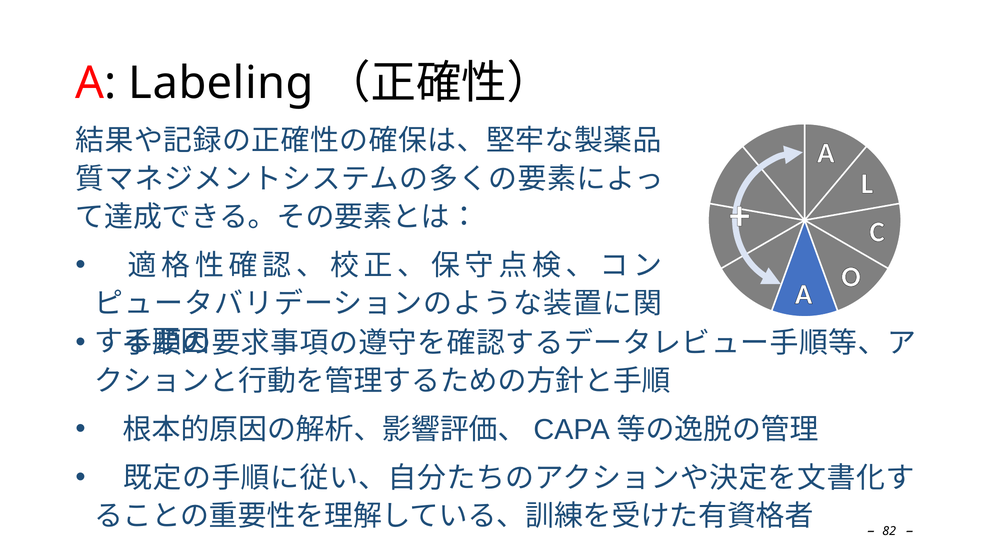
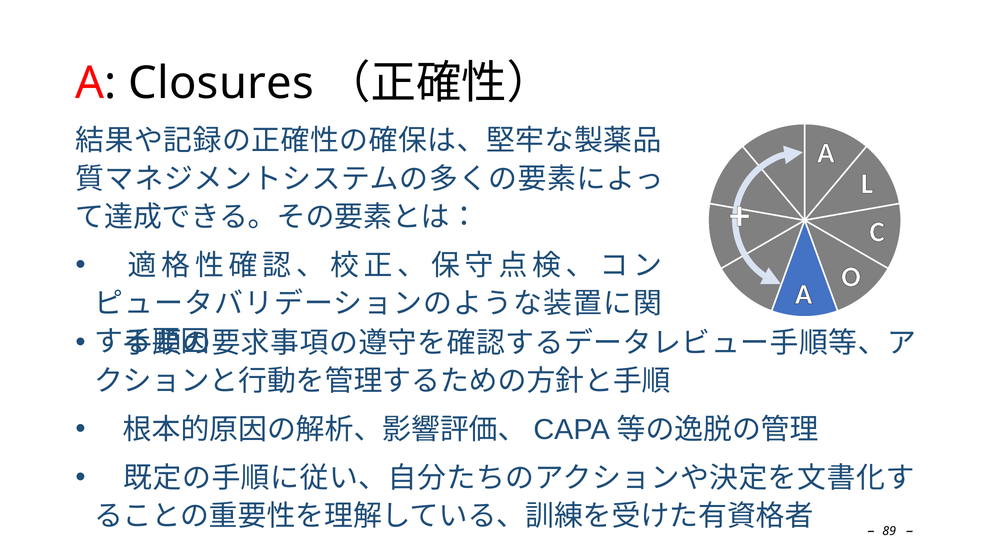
Labeling: Labeling -> Closures (221, 83)
82: 82 -> 89 (889, 531)
